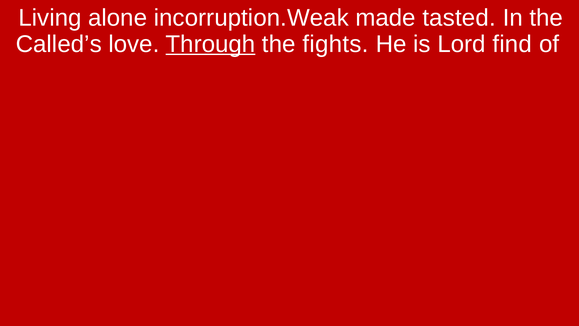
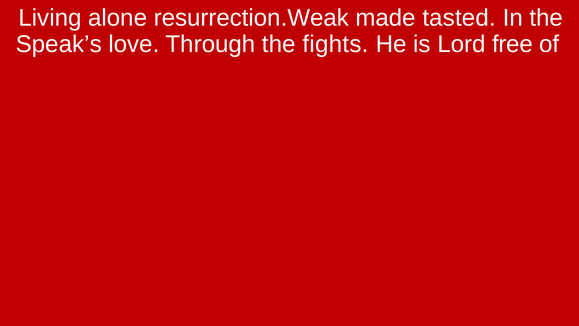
incorruption.Weak: incorruption.Weak -> resurrection.Weak (251, 18)
Called’s: Called’s -> Speak’s (59, 44)
Through underline: present -> none (210, 44)
find: find -> free (512, 44)
